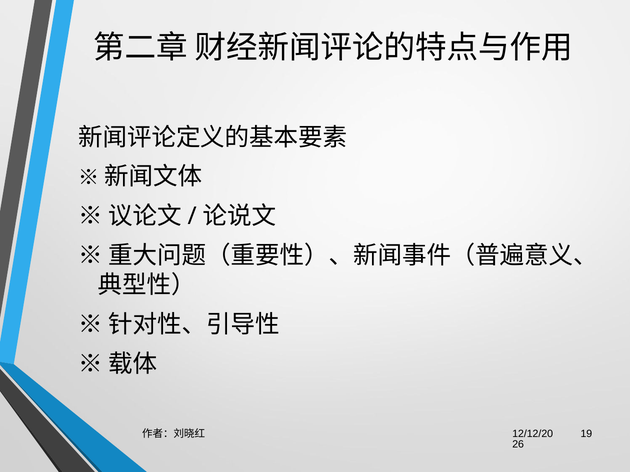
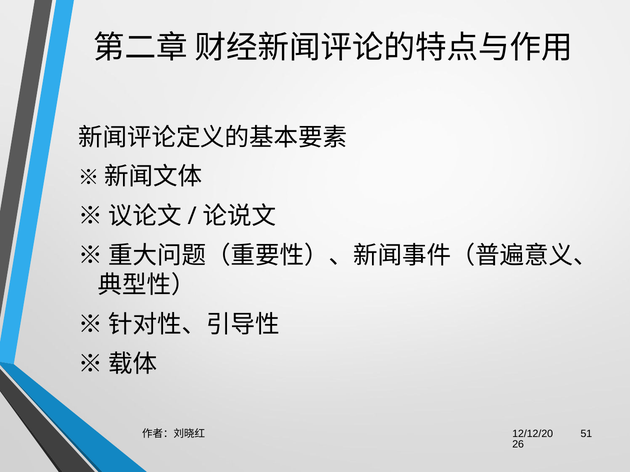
19: 19 -> 51 (586, 434)
